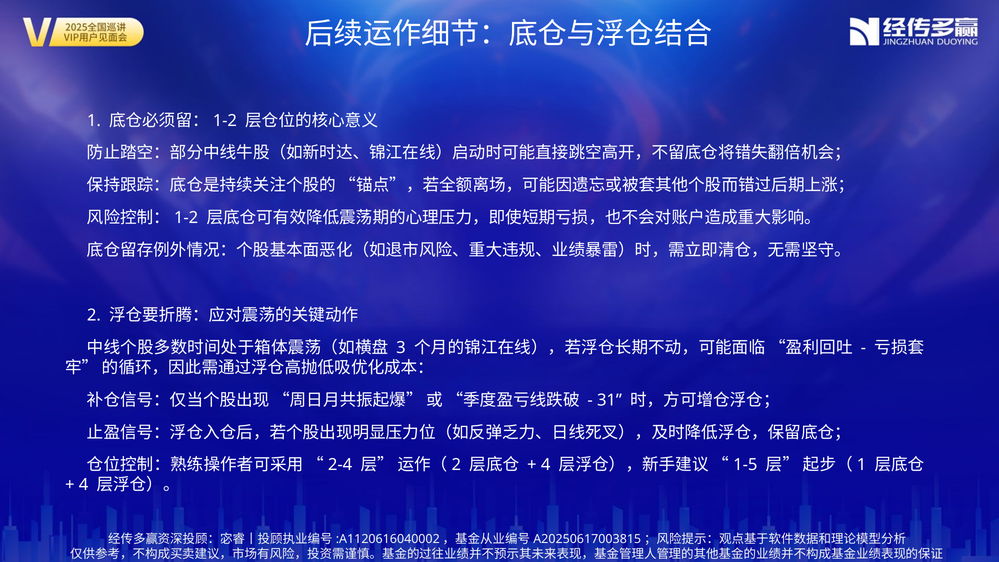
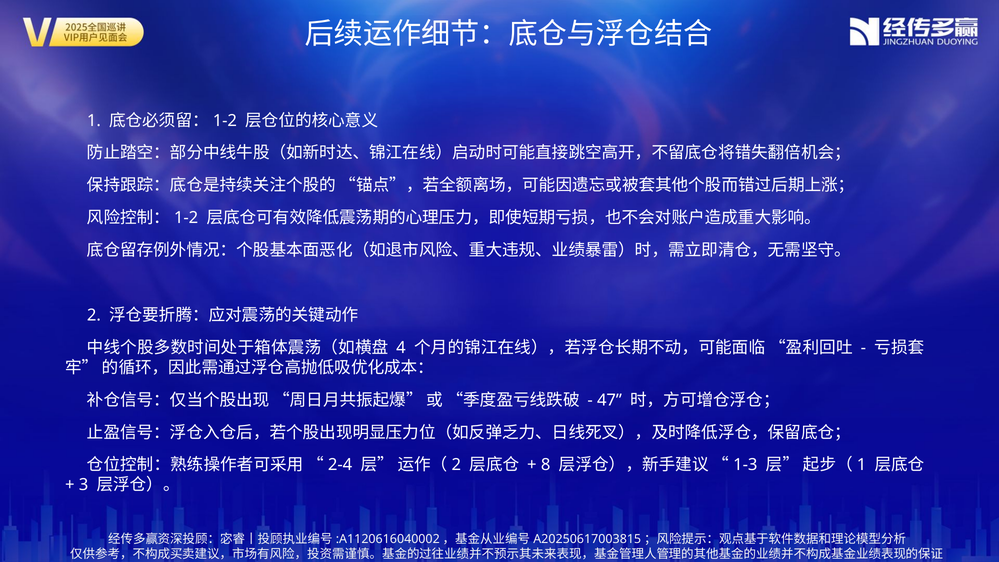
3: 3 -> 4 (401, 348)
31: 31 -> 47 (609, 400)
4: 4 -> 8 (546, 465)
1-5: 1-5 -> 1-3 (745, 465)
4: 4 -> 3 (84, 485)
